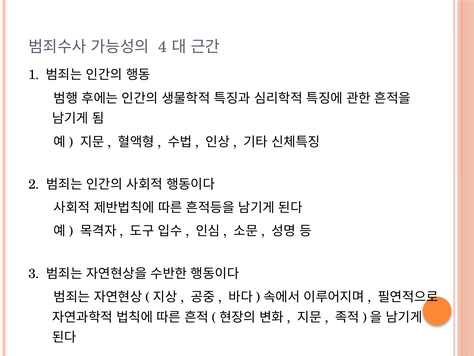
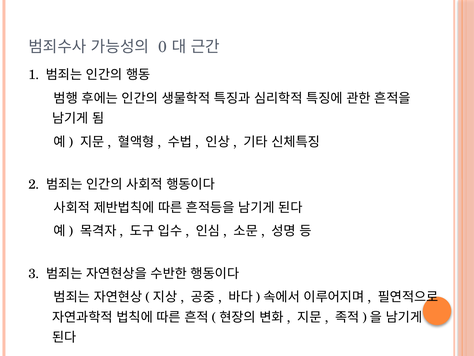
4: 4 -> 0 (163, 47)
